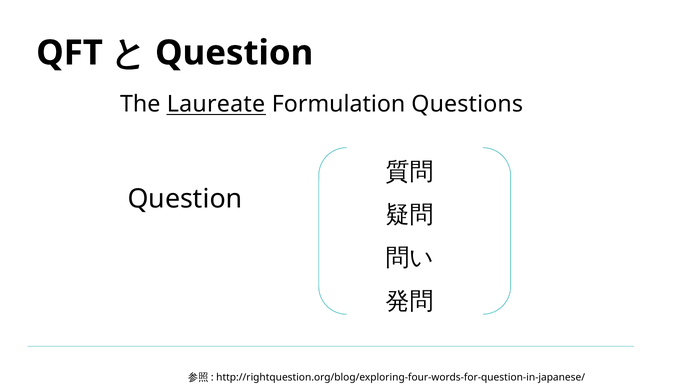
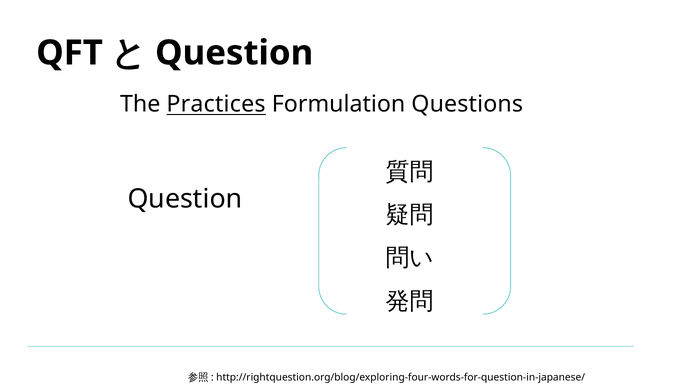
Laureate: Laureate -> Practices (216, 104)
